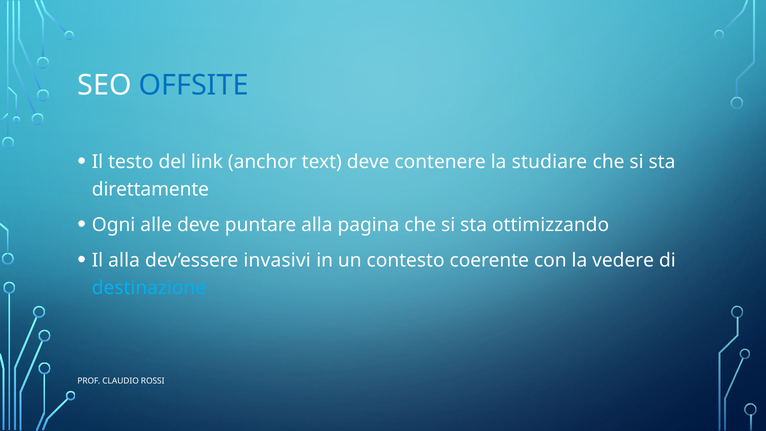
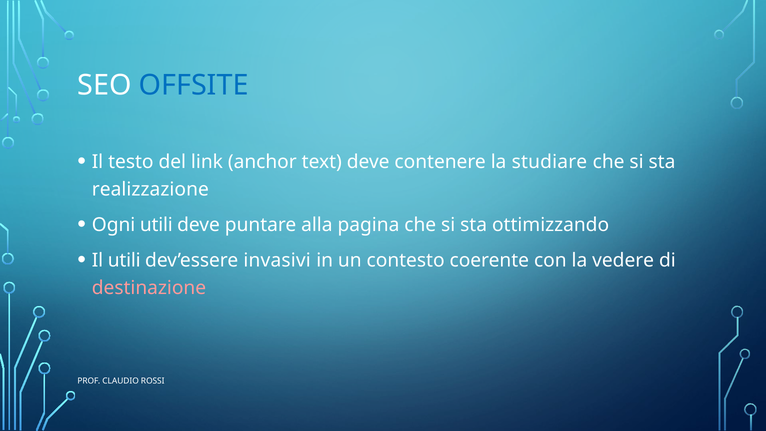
direttamente: direttamente -> realizzazione (150, 189)
Ogni alle: alle -> utili (156, 225)
Il alla: alla -> utili (124, 260)
destinazione colour: light blue -> pink (149, 288)
